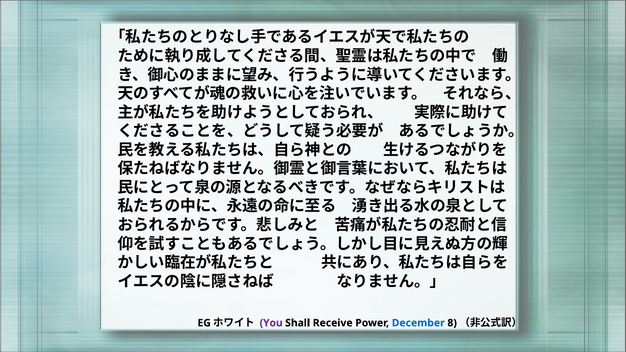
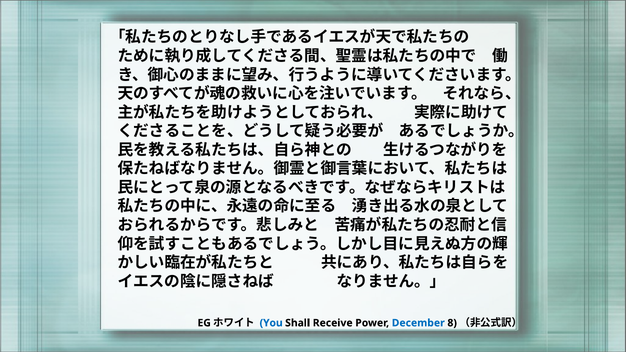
You colour: purple -> blue (271, 323)
